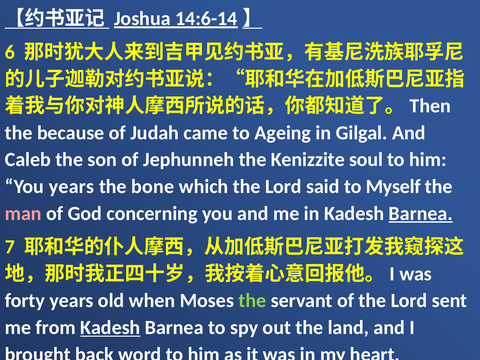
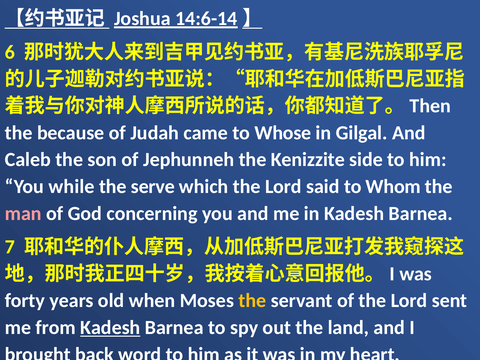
Ageing: Ageing -> Whose (283, 133)
soul: soul -> side (366, 160)
You years: years -> while (71, 187)
bone: bone -> serve (153, 187)
Myself: Myself -> Whom (393, 187)
Barnea underline: present -> none (421, 213)
the colour: light green -> yellow (252, 301)
